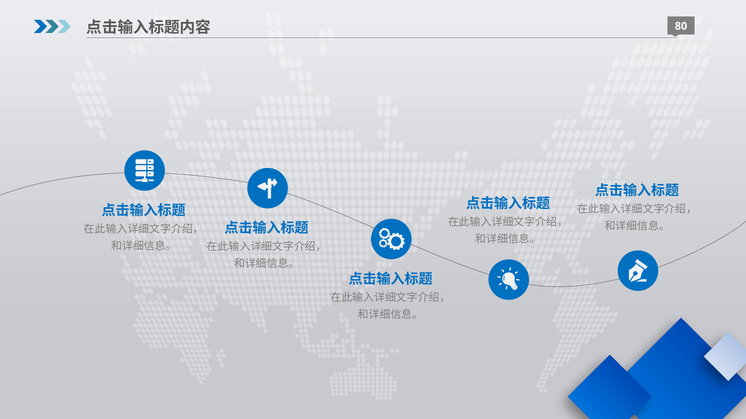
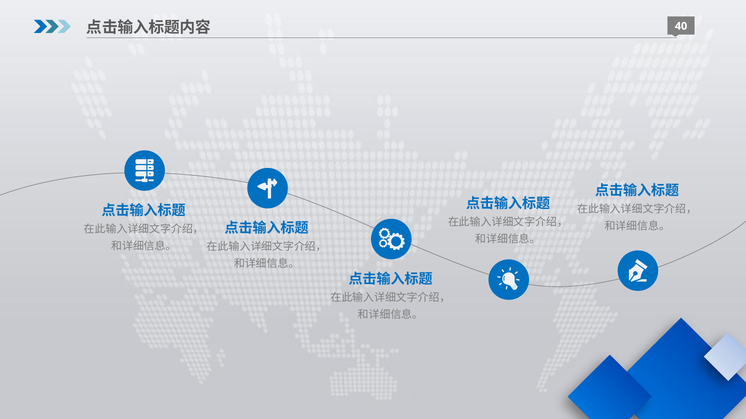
80: 80 -> 40 (681, 26)
